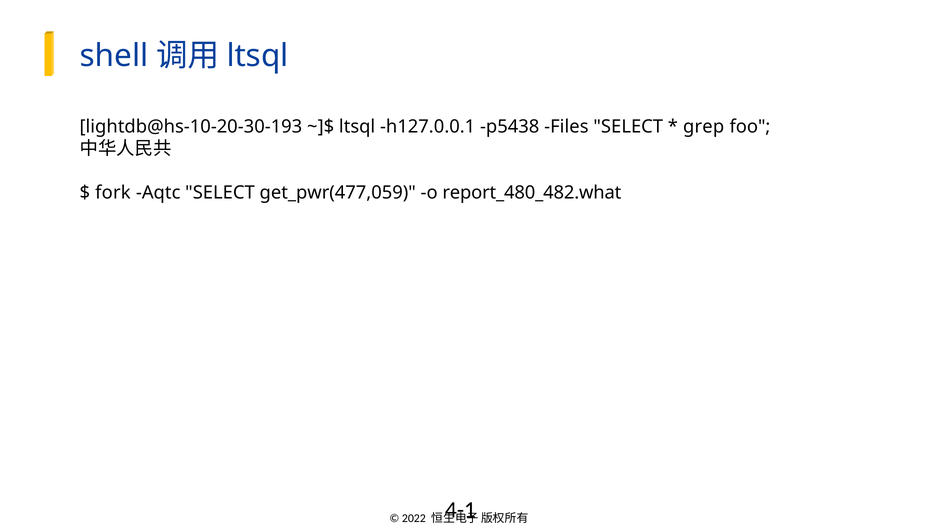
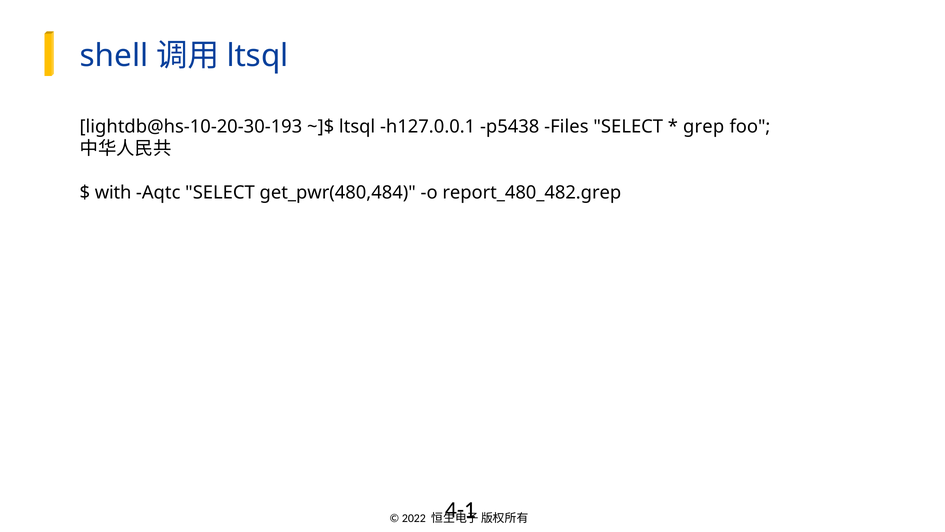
fork: fork -> with (113, 193)
get_pwr(477,059: get_pwr(477,059 -> get_pwr(480,484 (338, 193)
report_480_482.what: report_480_482.what -> report_480_482.grep (532, 193)
